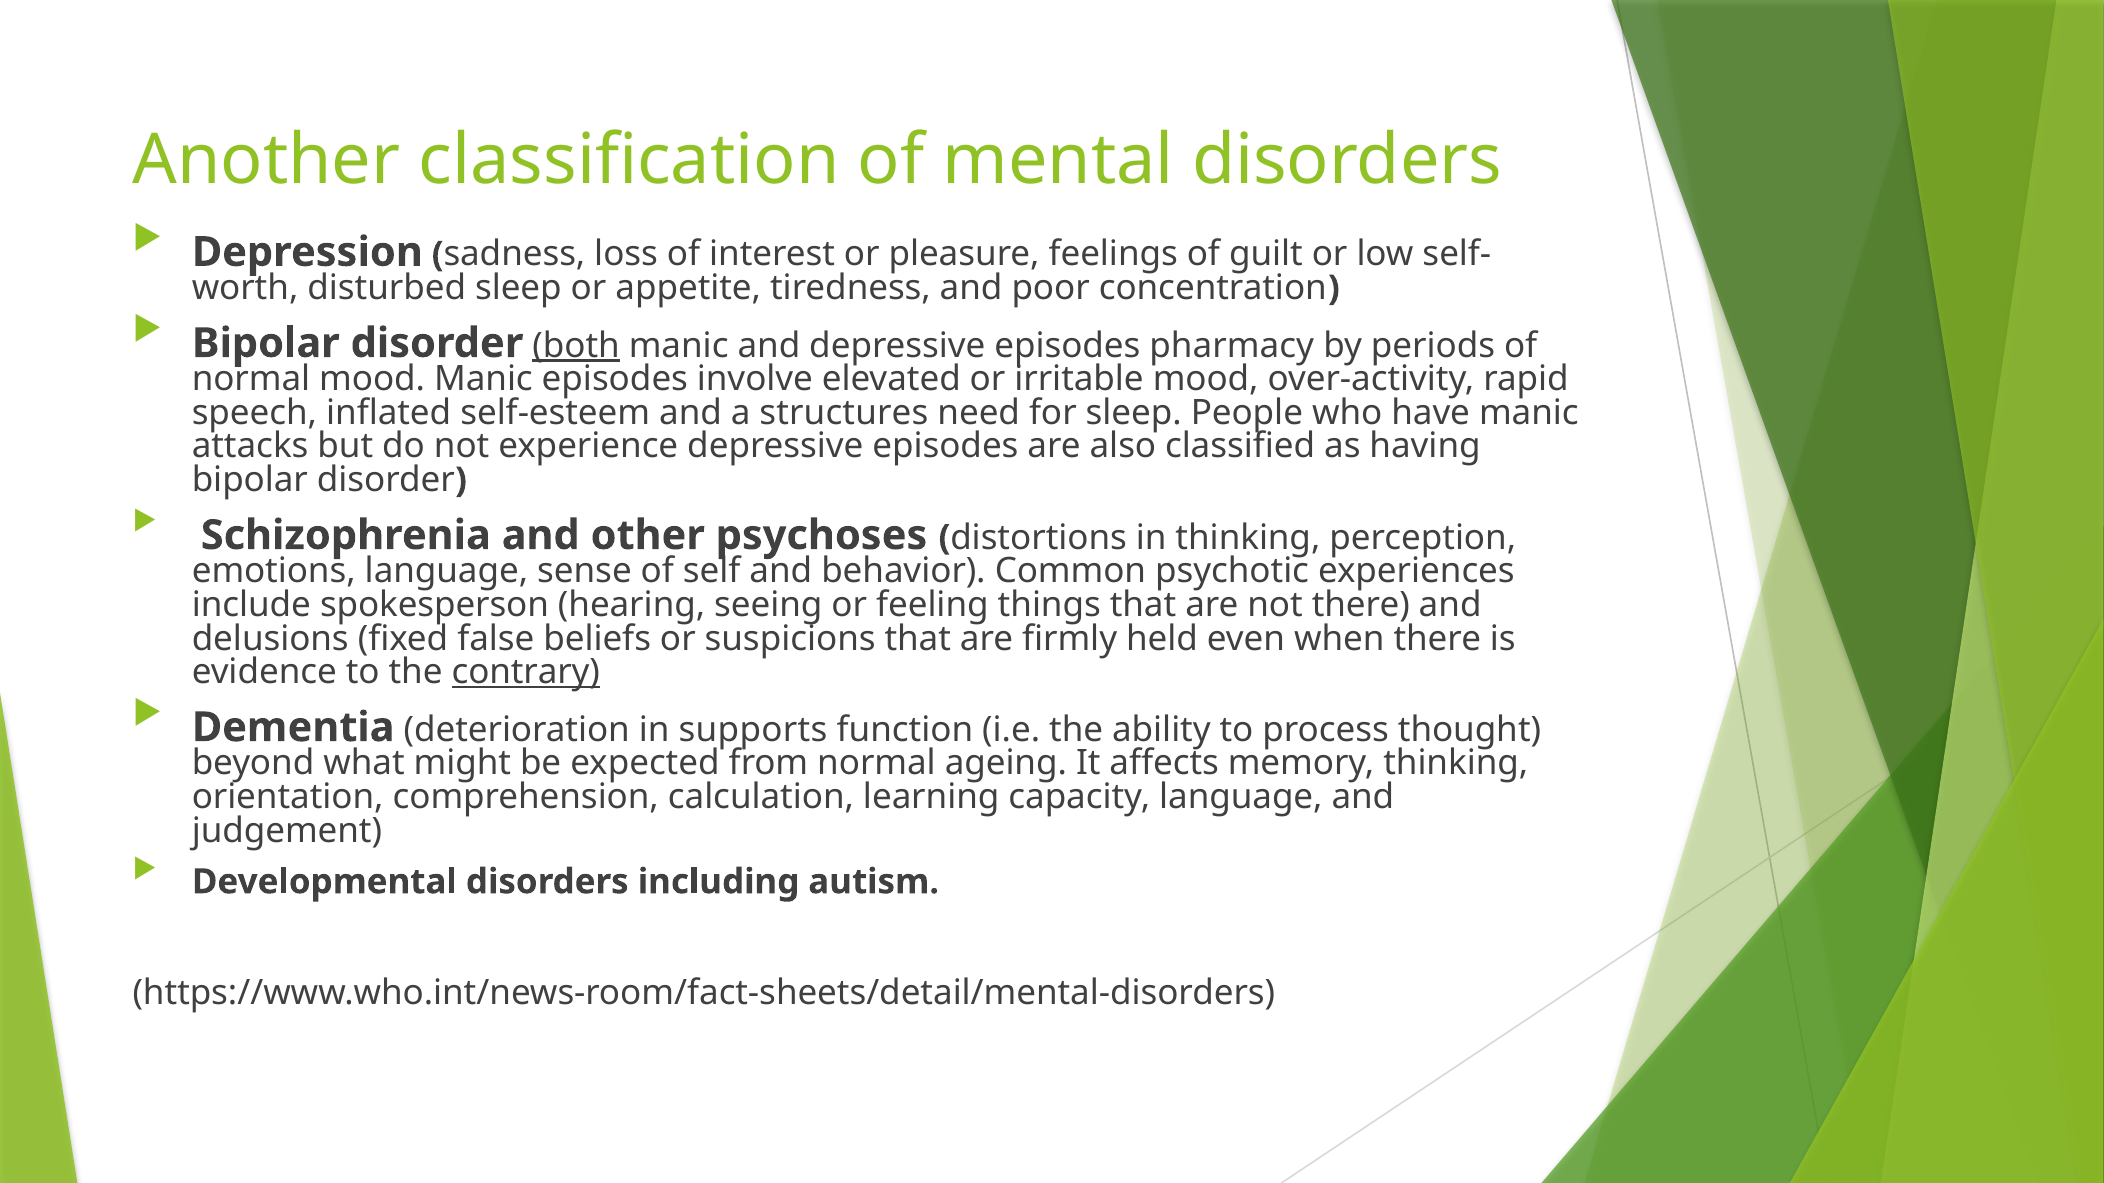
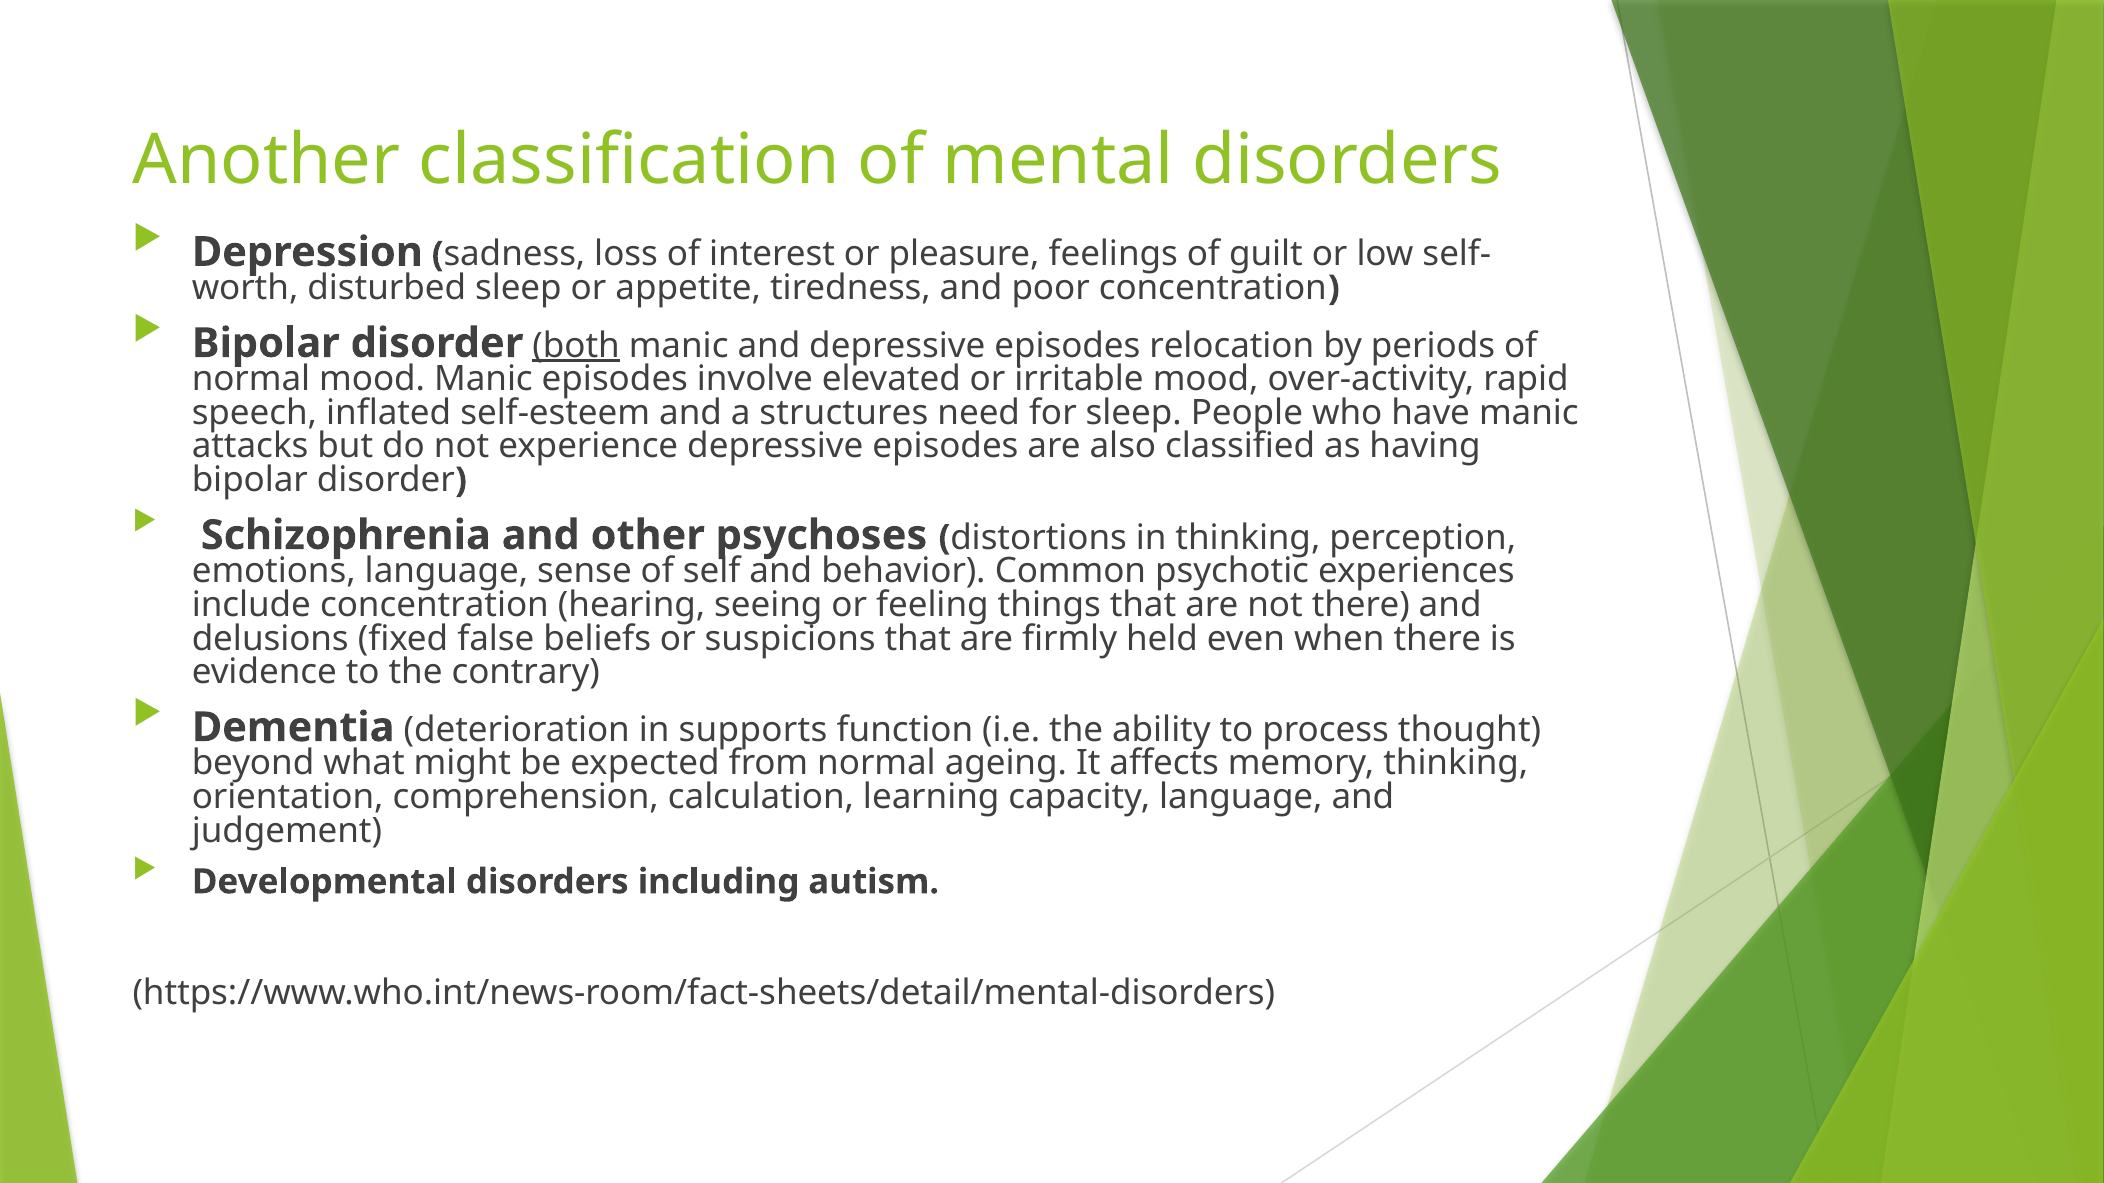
pharmacy: pharmacy -> relocation (1232, 346)
include spokesperson: spokesperson -> concentration (434, 605)
contrary underline: present -> none (526, 672)
